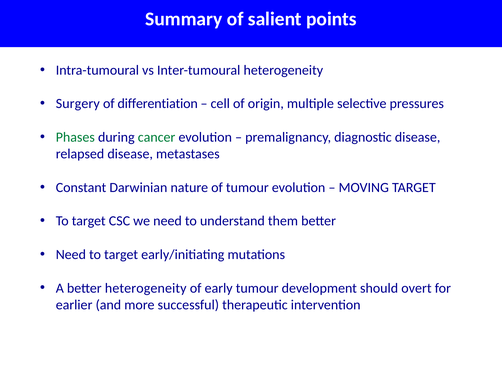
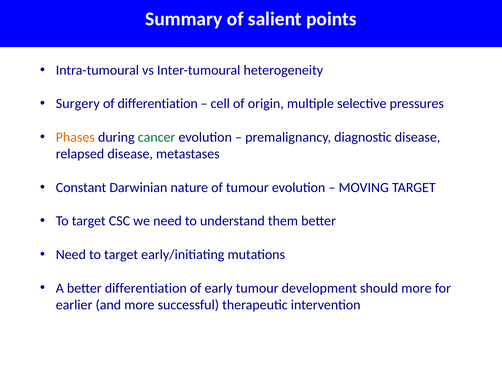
Phases colour: green -> orange (75, 137)
better heterogeneity: heterogeneity -> differentiation (146, 288)
should overt: overt -> more (416, 288)
